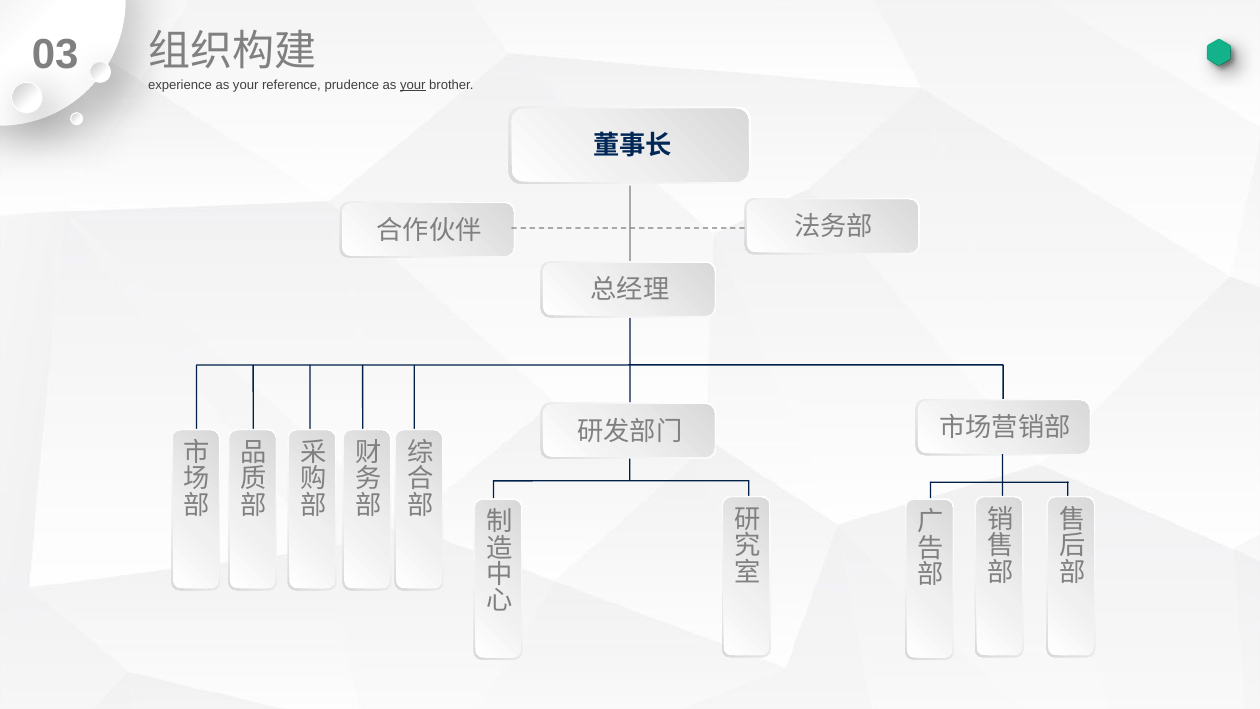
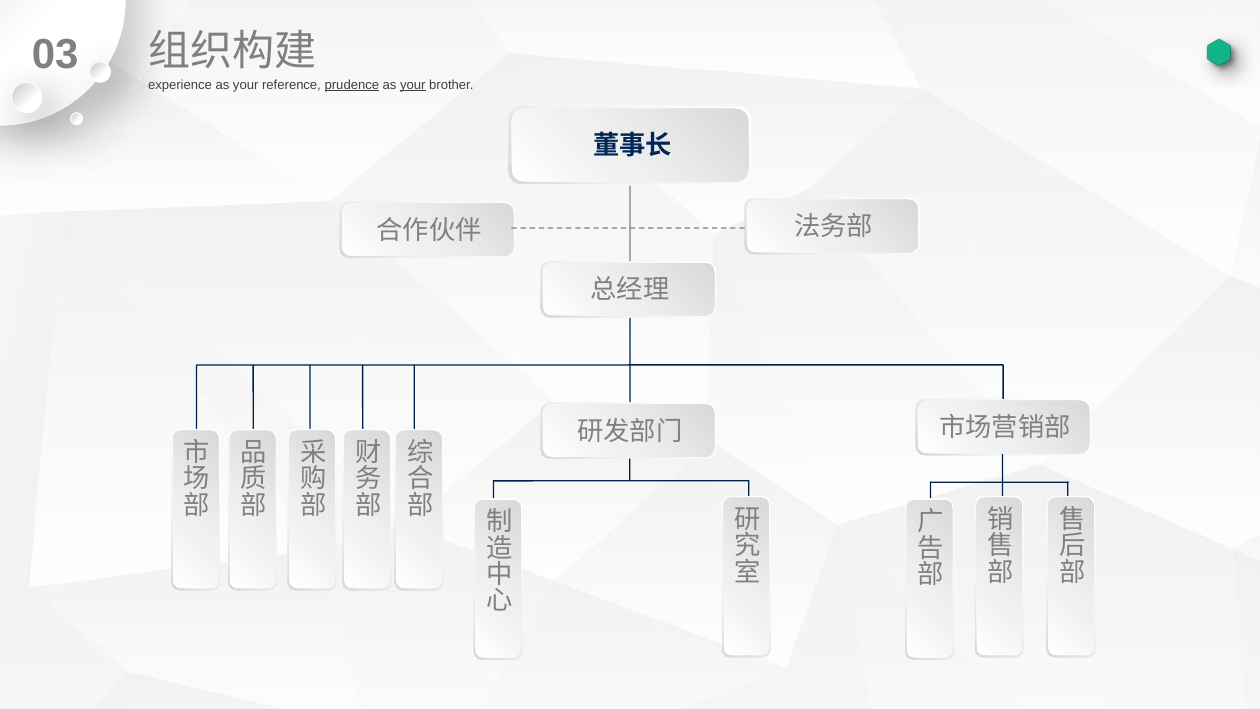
prudence underline: none -> present (352, 85)
